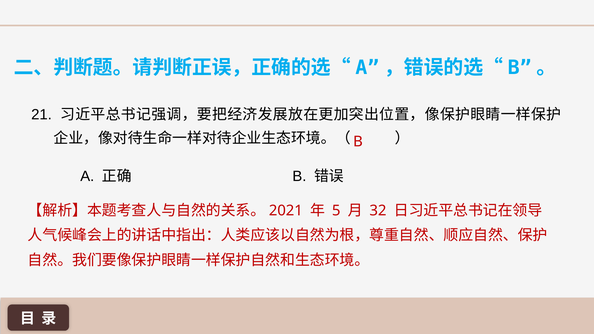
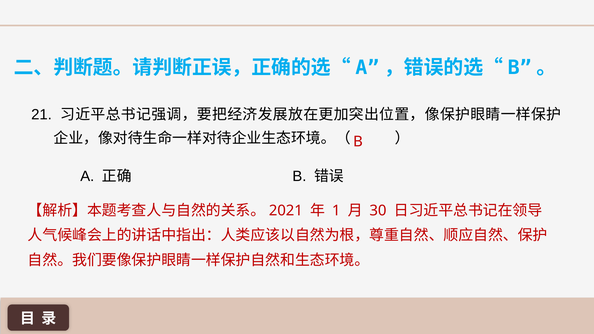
5: 5 -> 1 (336, 211)
32: 32 -> 30 (378, 211)
